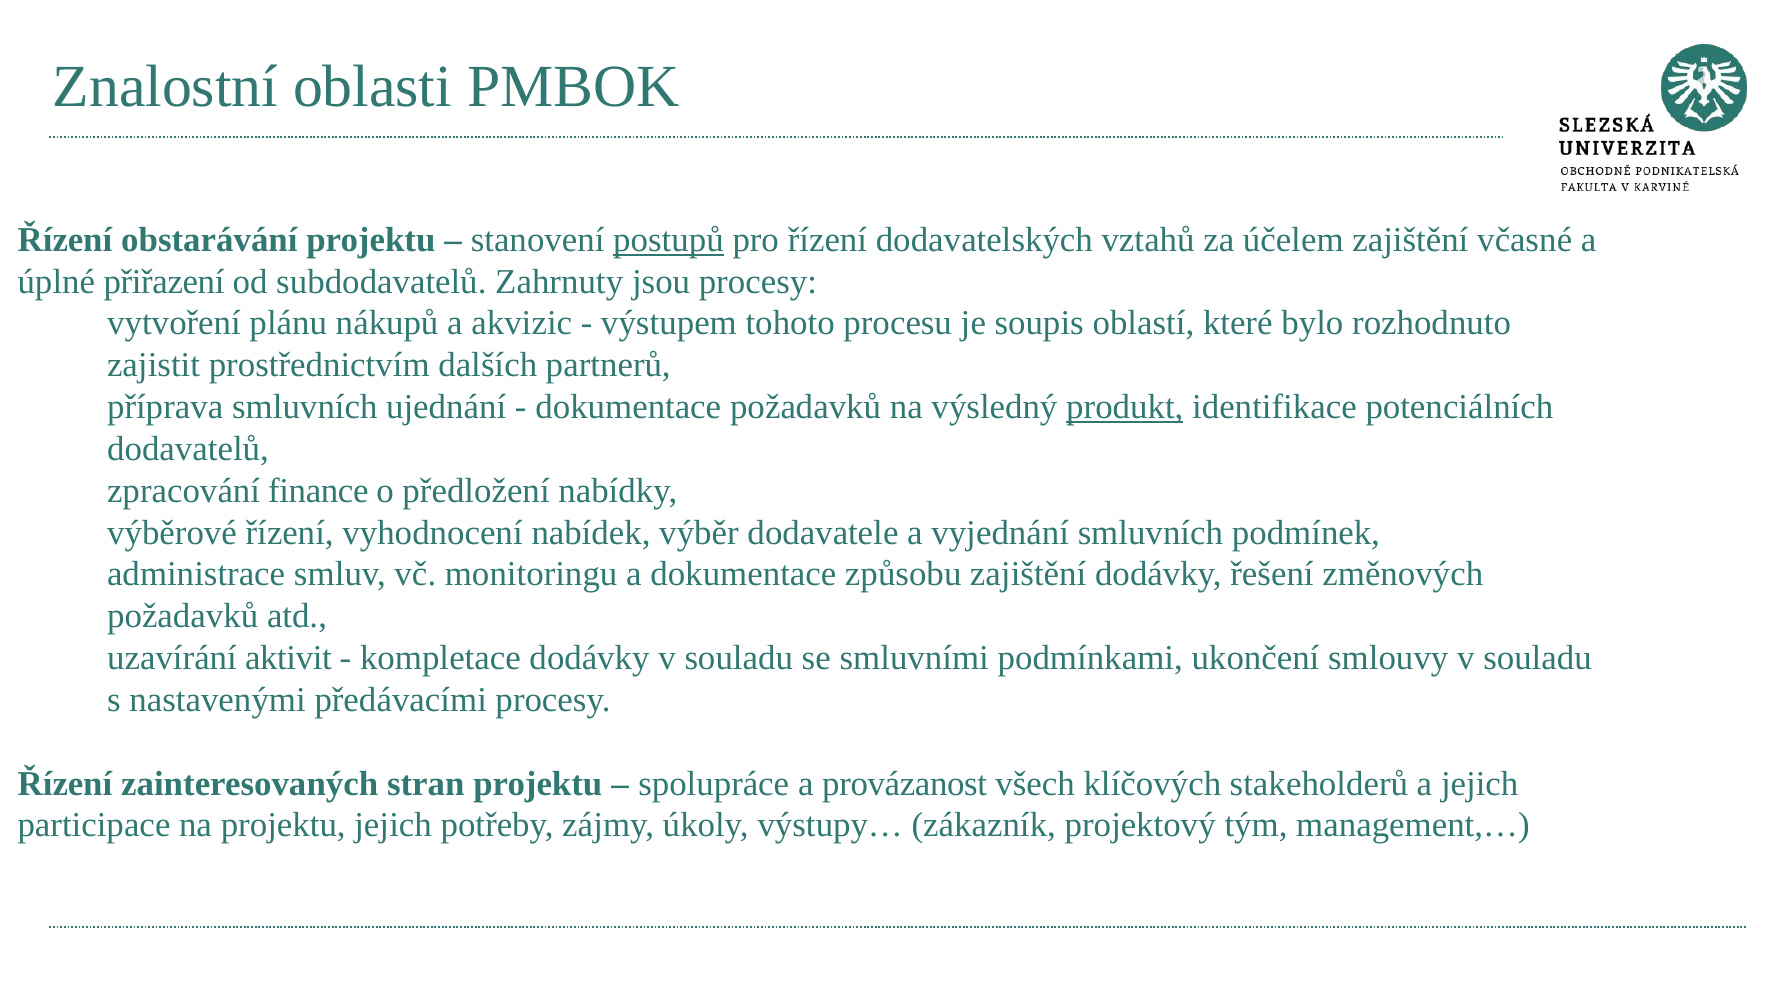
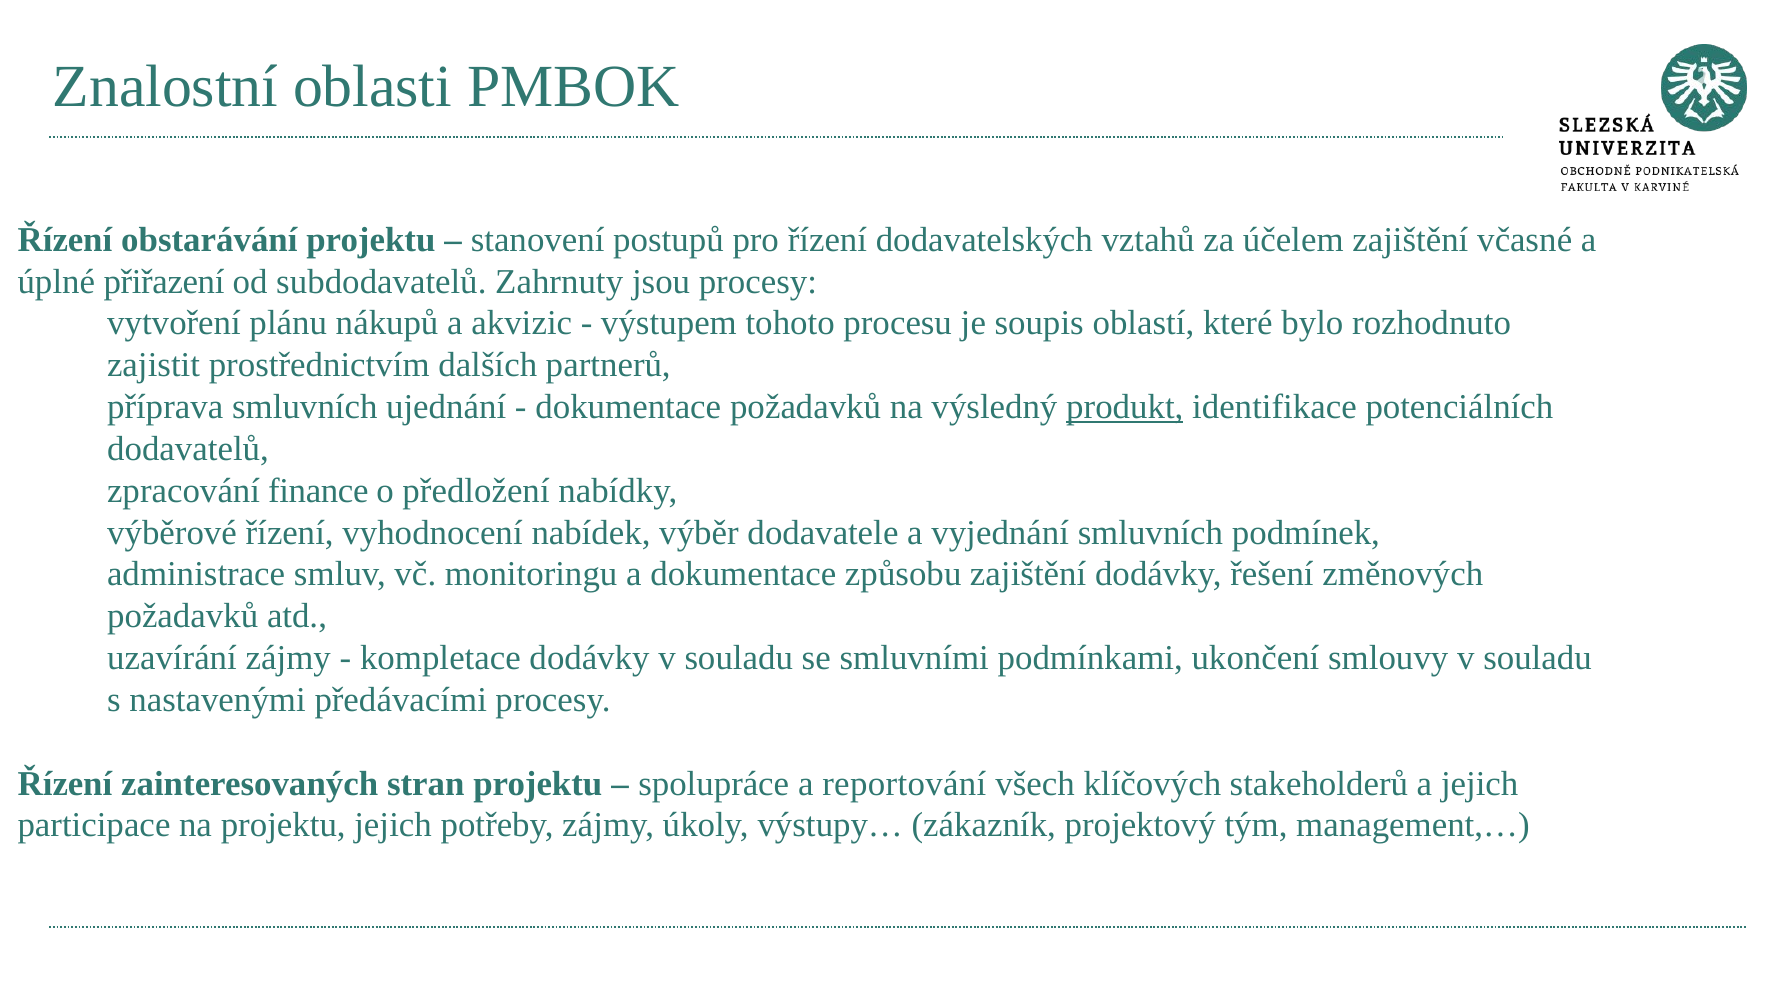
postupů underline: present -> none (668, 240)
uzavírání aktivit: aktivit -> zájmy (288, 658)
provázanost: provázanost -> reportování (904, 784)
